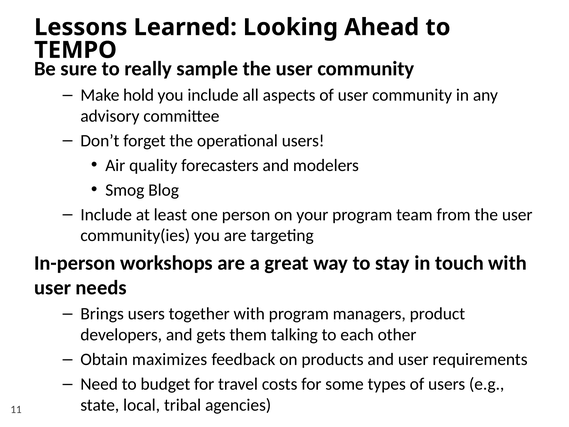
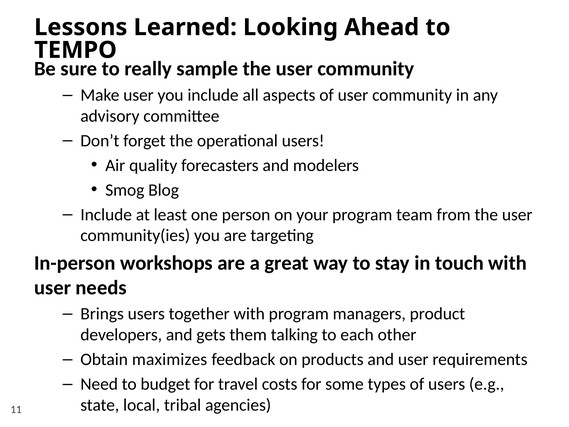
Make hold: hold -> user (139, 95)
